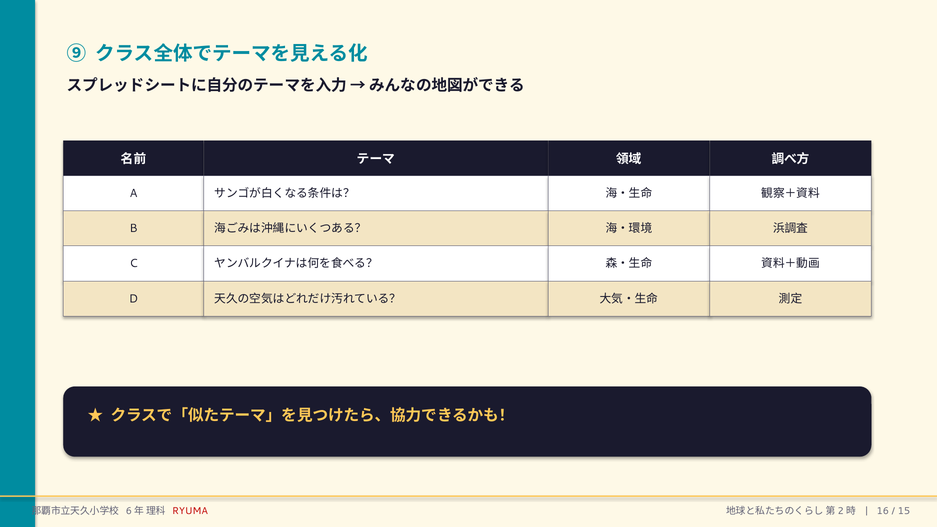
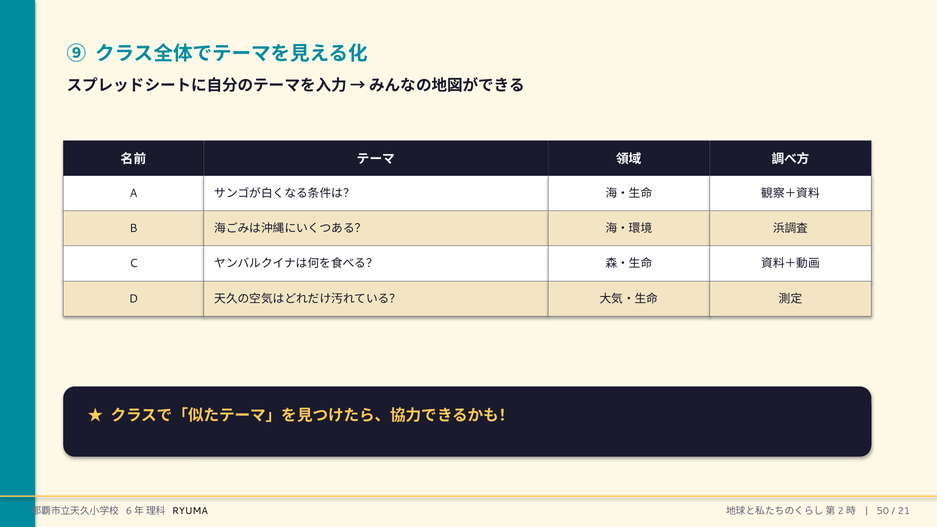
RYUMA colour: red -> black (190, 511)
16: 16 -> 50 (883, 511)
15: 15 -> 21 (904, 511)
